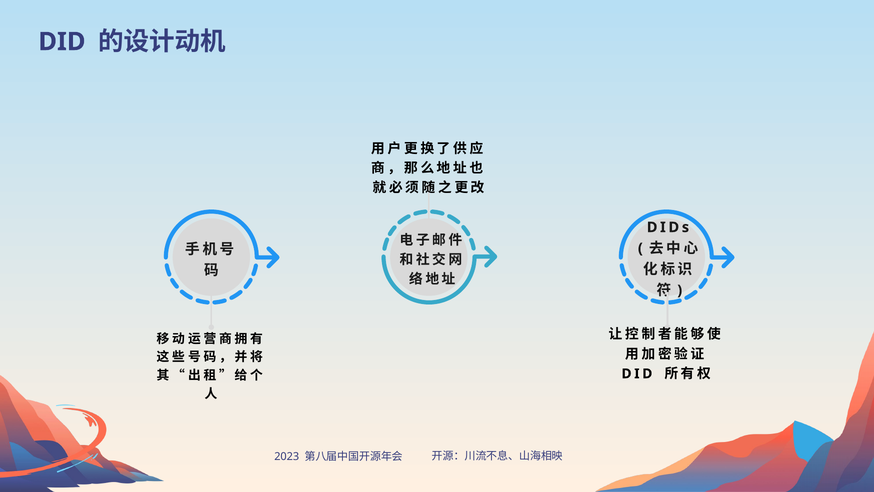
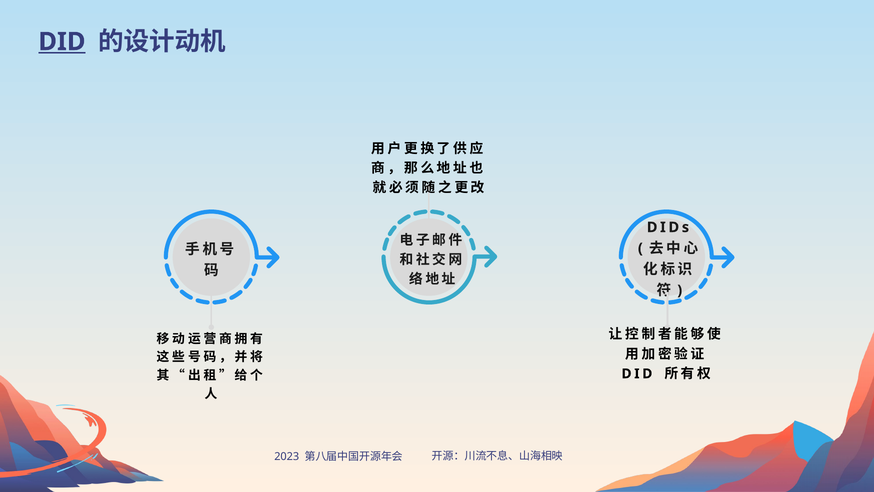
DID underline: none -> present (62, 42)
